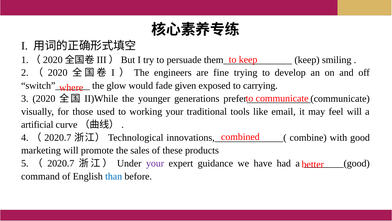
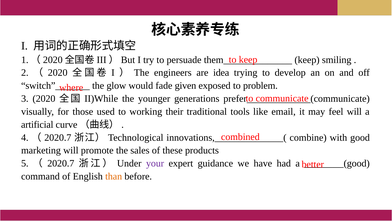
fine: fine -> idea (221, 73)
carrying: carrying -> problem (260, 86)
working your: your -> their (175, 111)
than colour: blue -> orange (114, 176)
